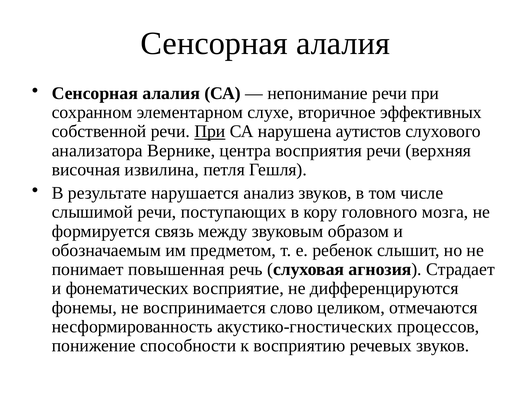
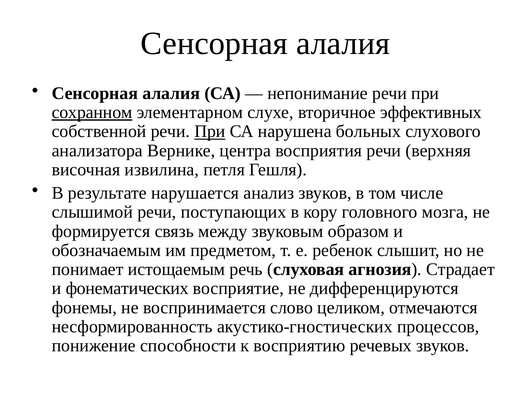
сохранном underline: none -> present (92, 112)
аутистов: аутистов -> больных (368, 132)
повышенная: повышенная -> истощаемым (177, 270)
